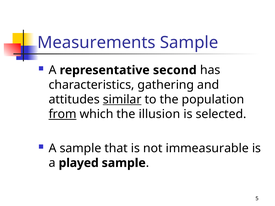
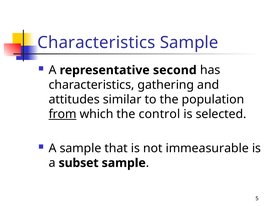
Measurements: Measurements -> Characteristics (96, 43)
similar underline: present -> none (122, 100)
illusion: illusion -> control (159, 114)
played: played -> subset (79, 163)
